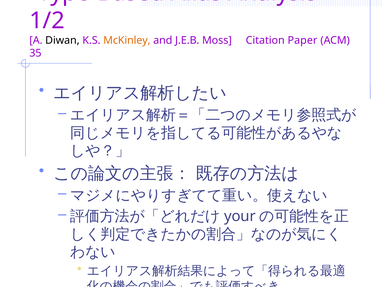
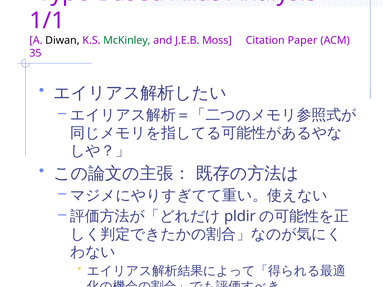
1/2: 1/2 -> 1/1 (47, 21)
McKinley colour: orange -> green (127, 40)
your: your -> pldir (240, 216)
